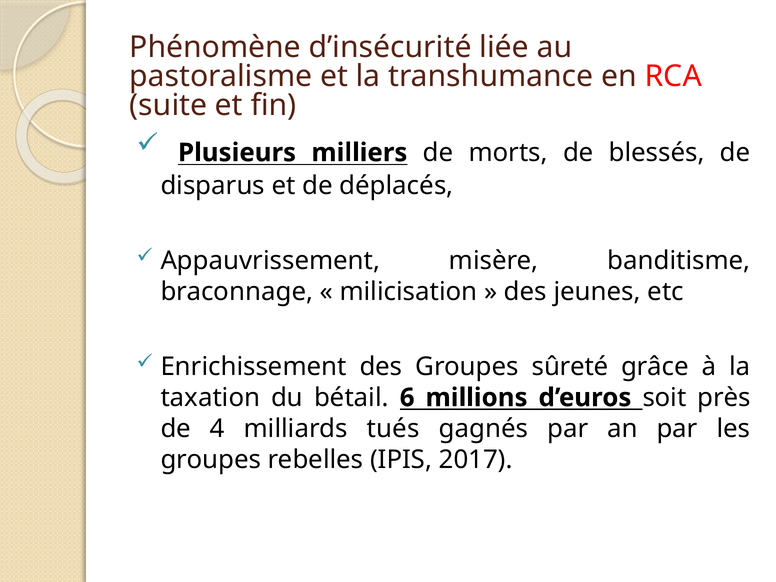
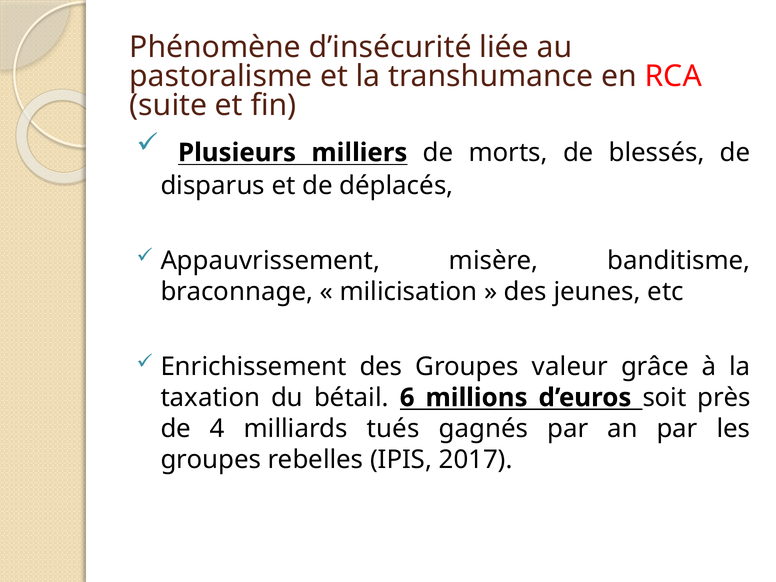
sûreté: sûreté -> valeur (570, 367)
